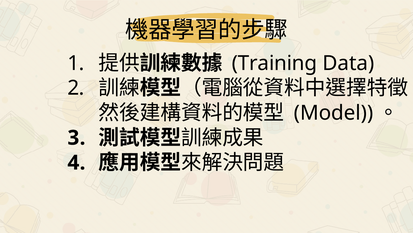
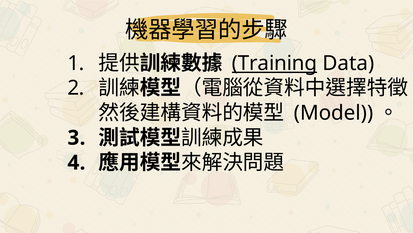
Training underline: none -> present (275, 63)
